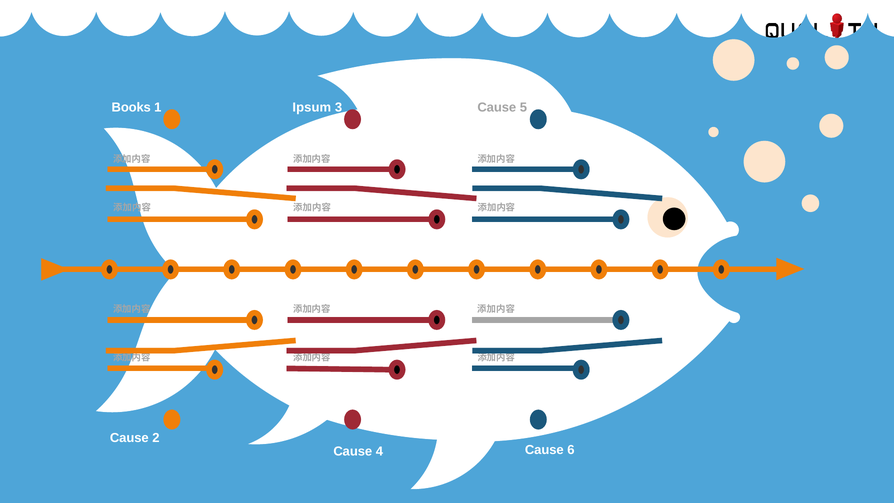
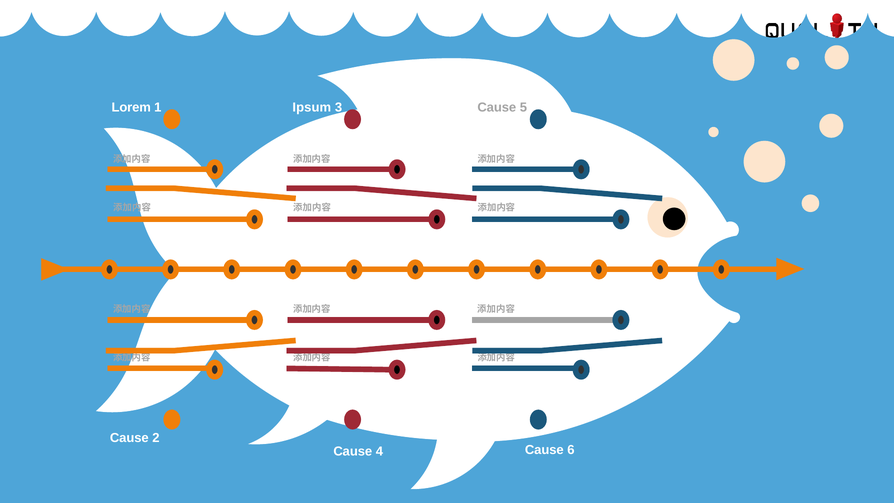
Books: Books -> Lorem (131, 107)
